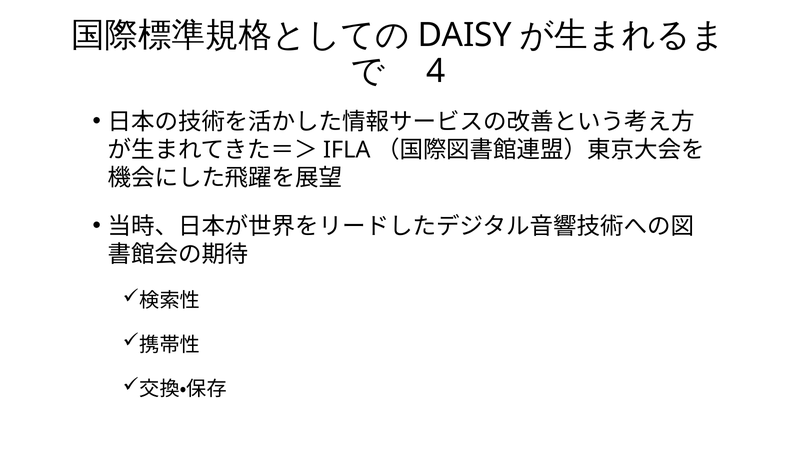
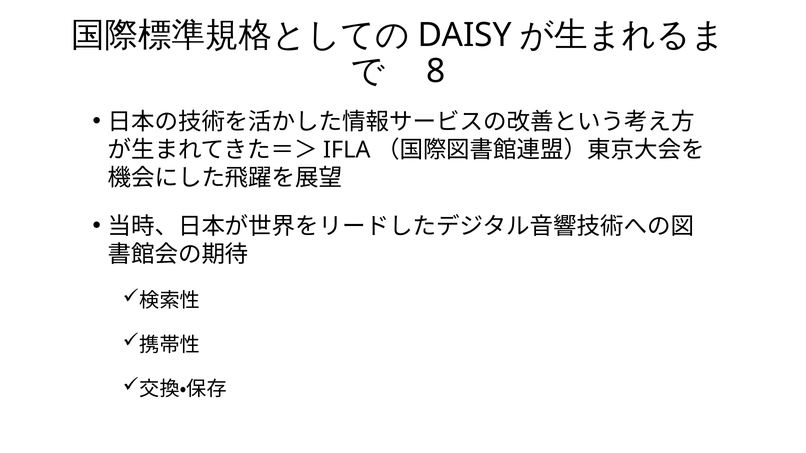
4: 4 -> 8 (436, 71)
